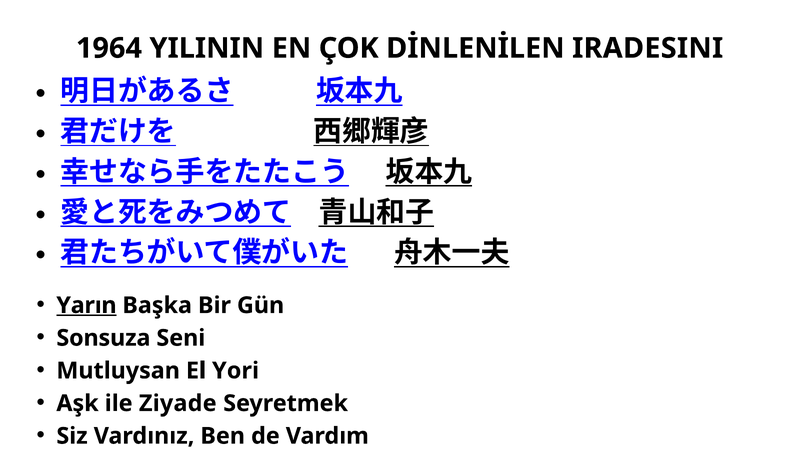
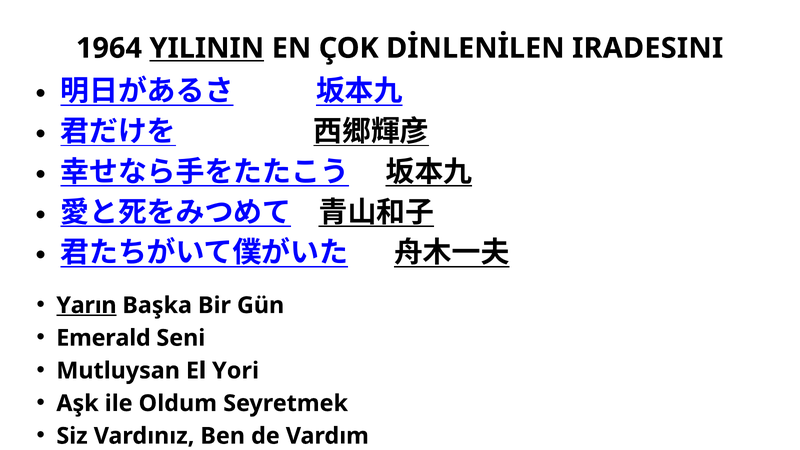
YILININ underline: none -> present (207, 48)
Sonsuza: Sonsuza -> Emerald (103, 338)
Ziyade: Ziyade -> Oldum (178, 403)
